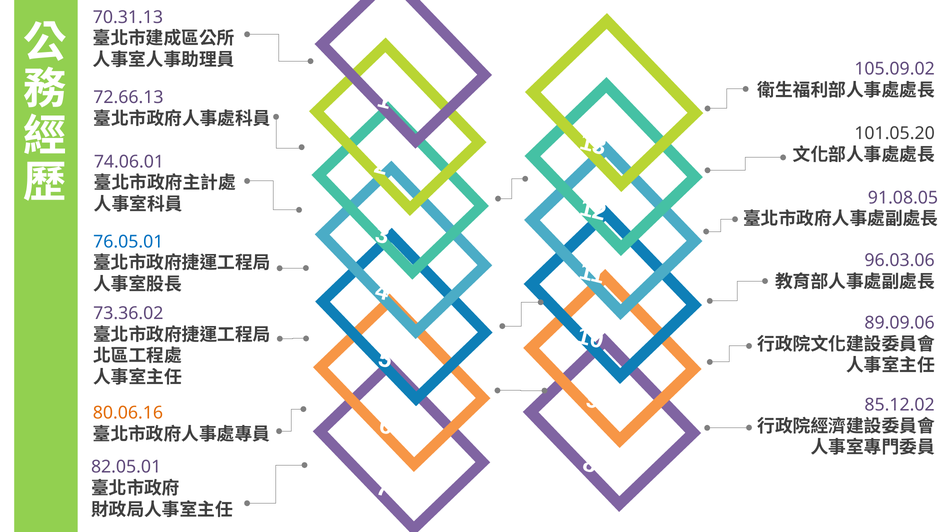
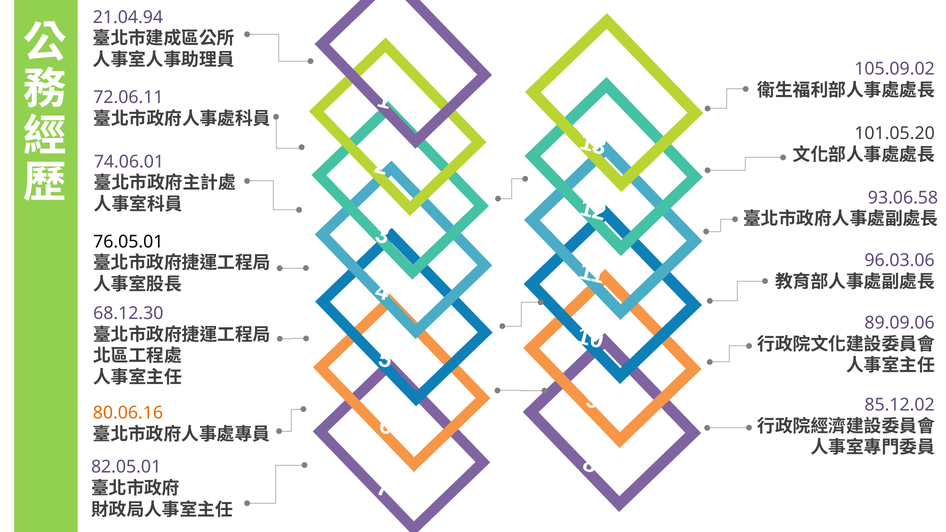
70.31.13: 70.31.13 -> 21.04.94 (128, 17)
72.66.13: 72.66.13 -> 72.06.11 (128, 97)
91.08.05: 91.08.05 -> 93.06.58 (903, 198)
76.05.01 colour: blue -> black (128, 242)
73.36.02: 73.36.02 -> 68.12.30 (128, 314)
